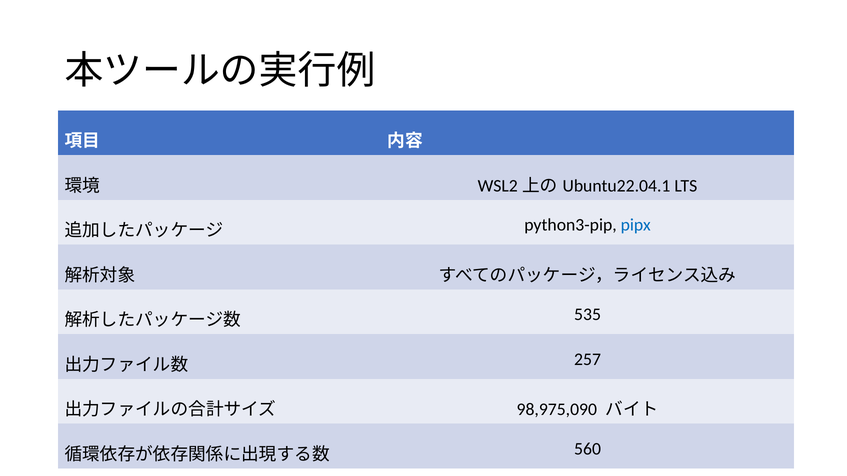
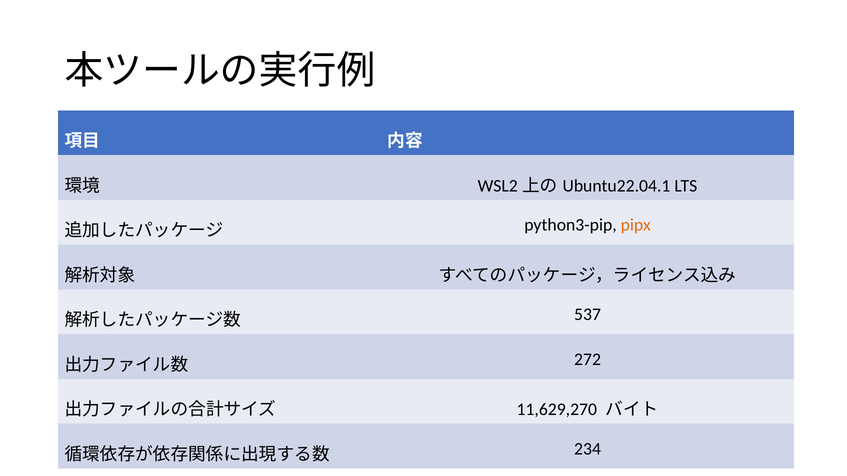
pipx colour: blue -> orange (636, 225)
535: 535 -> 537 (588, 315)
257: 257 -> 272 (588, 360)
98,975,090: 98,975,090 -> 11,629,270 (557, 410)
560: 560 -> 234 (588, 449)
